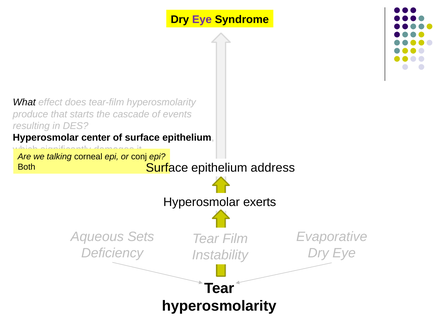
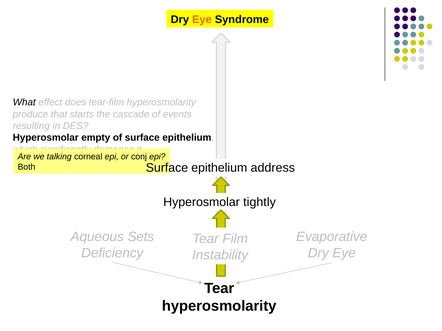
Eye colour: purple -> orange (202, 19)
center: center -> empty (96, 138)
exerts: exerts -> tightly (260, 202)
